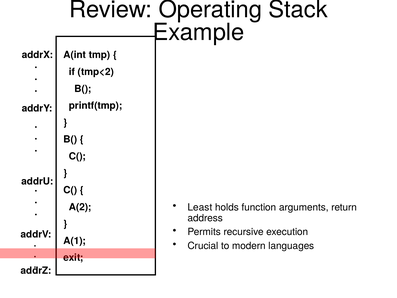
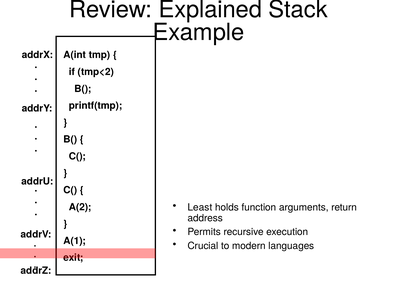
Operating: Operating -> Explained (210, 10)
